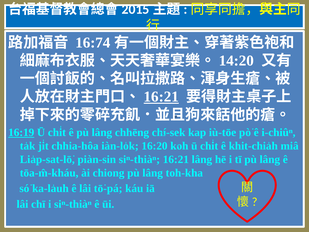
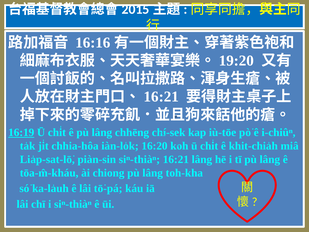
16:74: 16:74 -> 16:16 (93, 43)
14:20: 14:20 -> 19:20 (236, 61)
16:21 underline: present -> none (161, 97)
